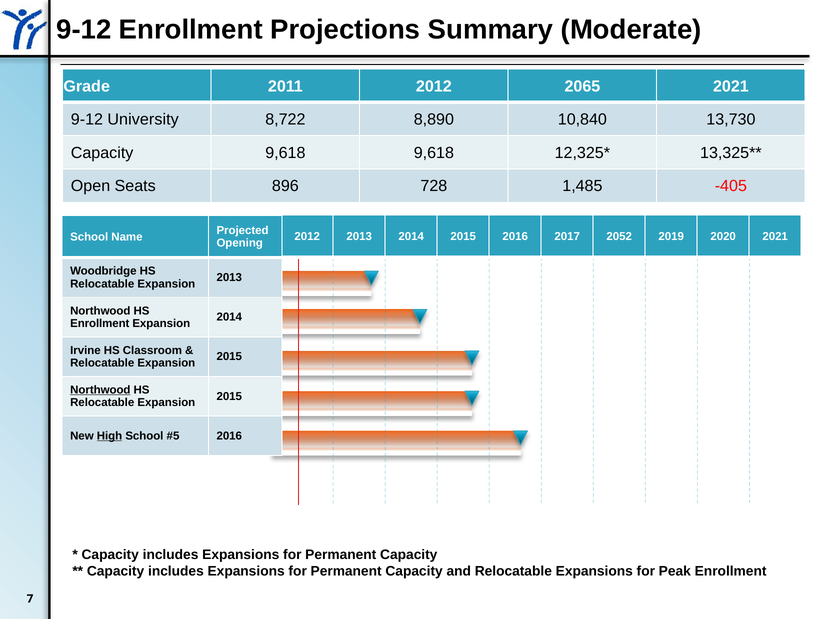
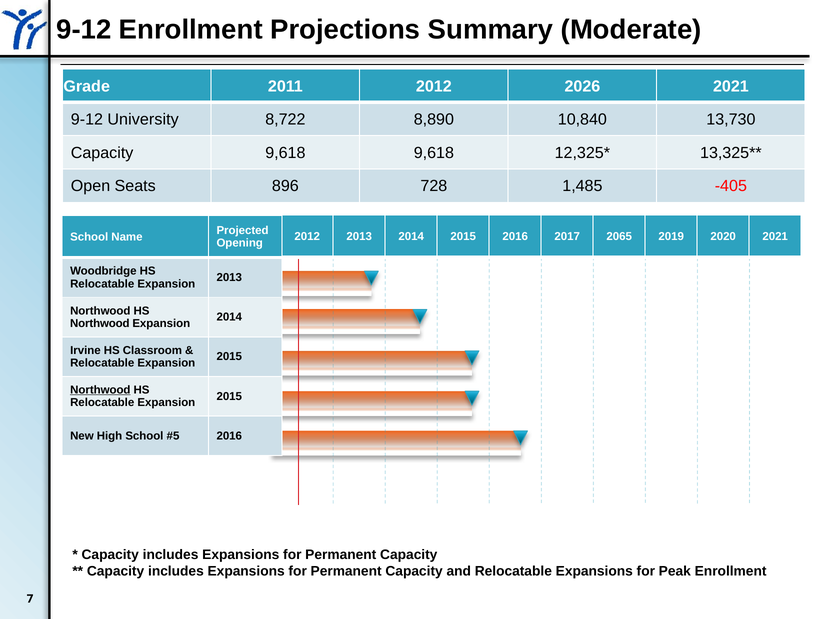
2065: 2065 -> 2026 (582, 86)
2052: 2052 -> 2065 (619, 237)
Enrollment: Enrollment -> Northwood (100, 324)
High underline: present -> none (110, 436)
